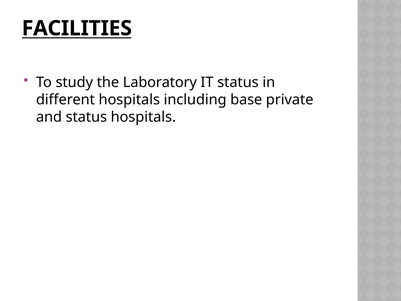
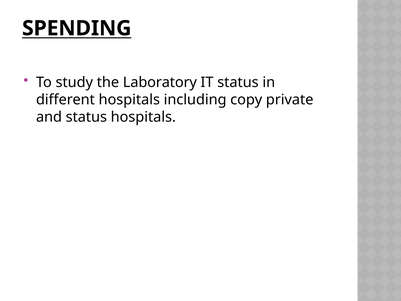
FACILITIES: FACILITIES -> SPENDING (77, 28)
base: base -> copy (246, 100)
